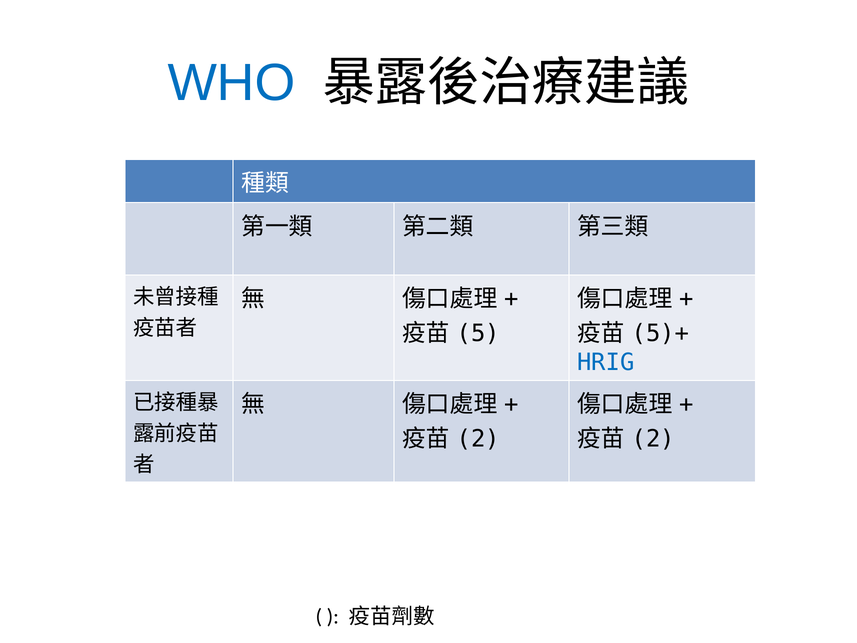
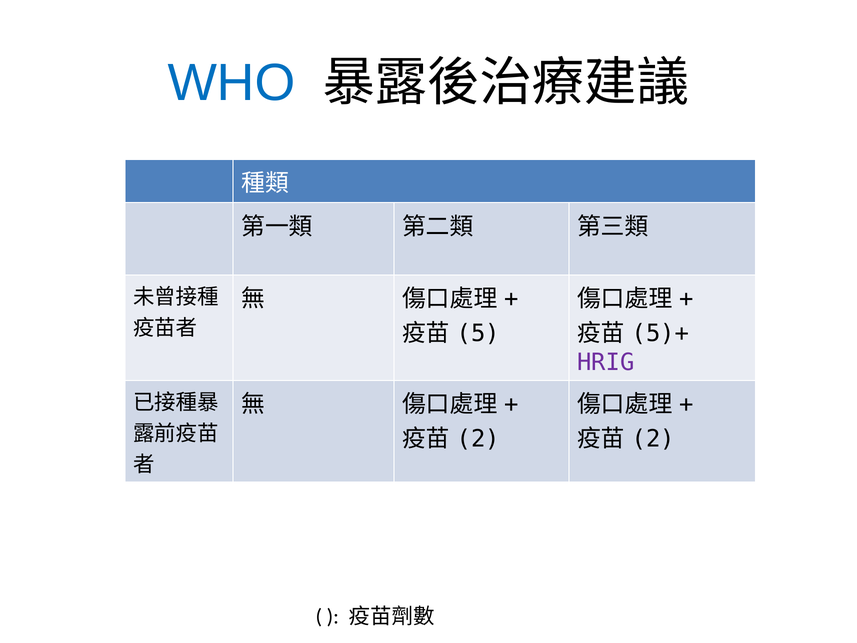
HRIG colour: blue -> purple (606, 362)
